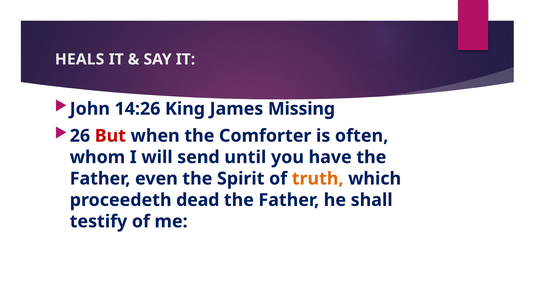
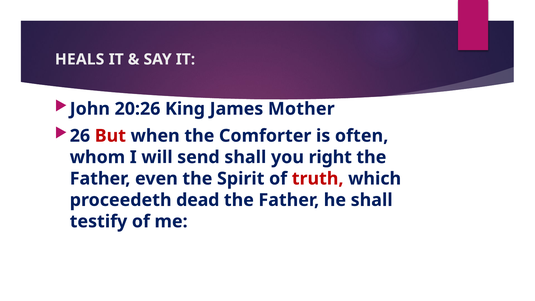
14:26: 14:26 -> 20:26 (137, 109)
Missing: Missing -> Mother (301, 109)
send until: until -> shall (245, 157)
have: have -> right (330, 157)
truth colour: orange -> red (318, 179)
